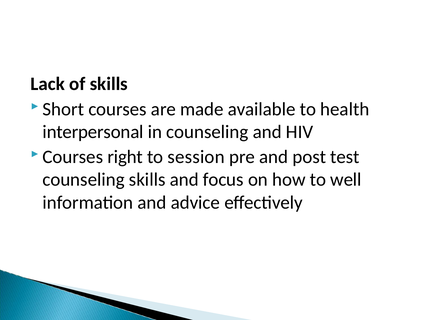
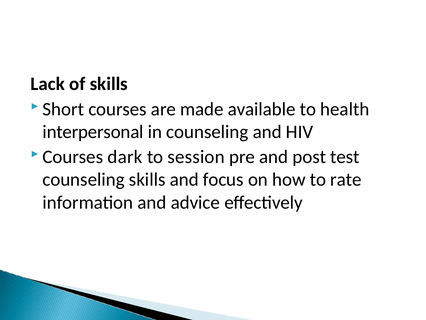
right: right -> dark (125, 157)
well: well -> rate (346, 179)
